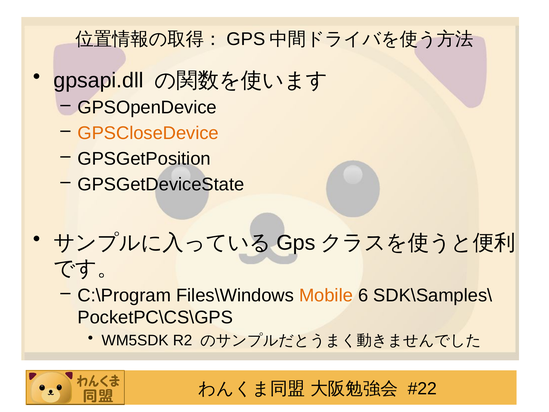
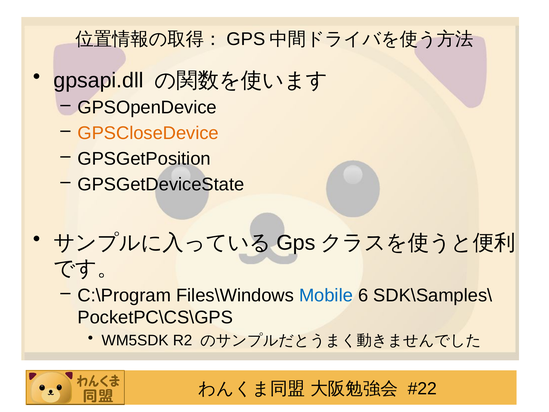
Mobile colour: orange -> blue (326, 295)
